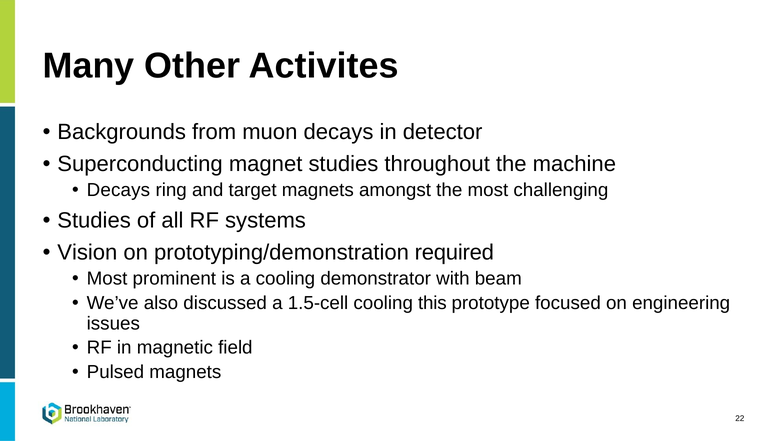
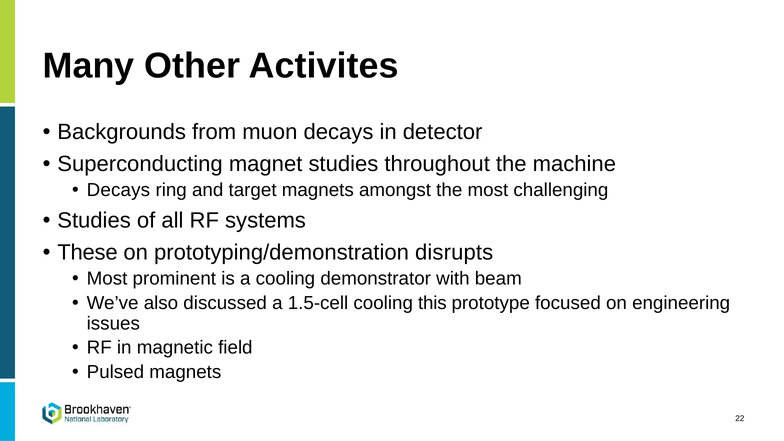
Vision: Vision -> These (87, 253)
required: required -> disrupts (454, 253)
